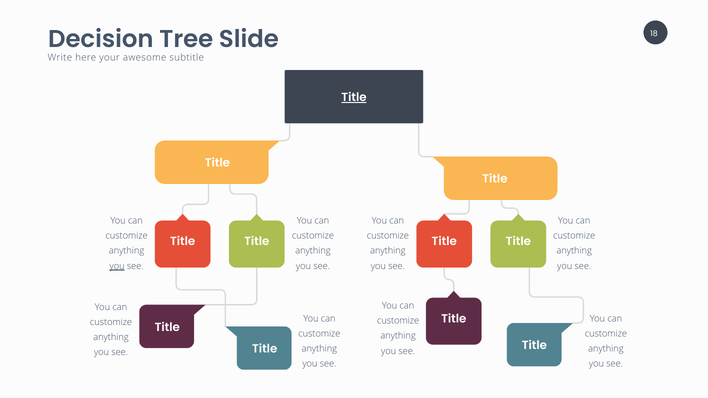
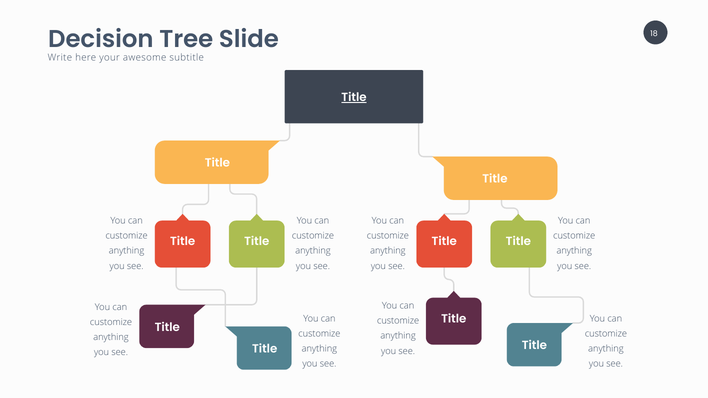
you underline: present -> none (117, 266)
